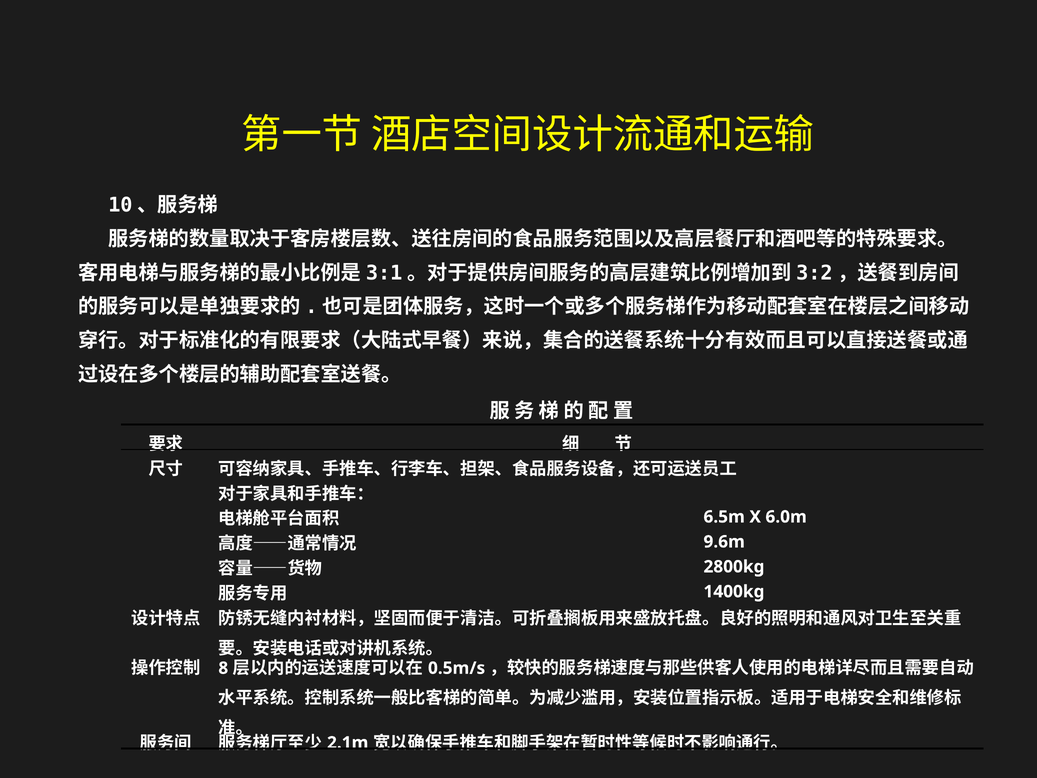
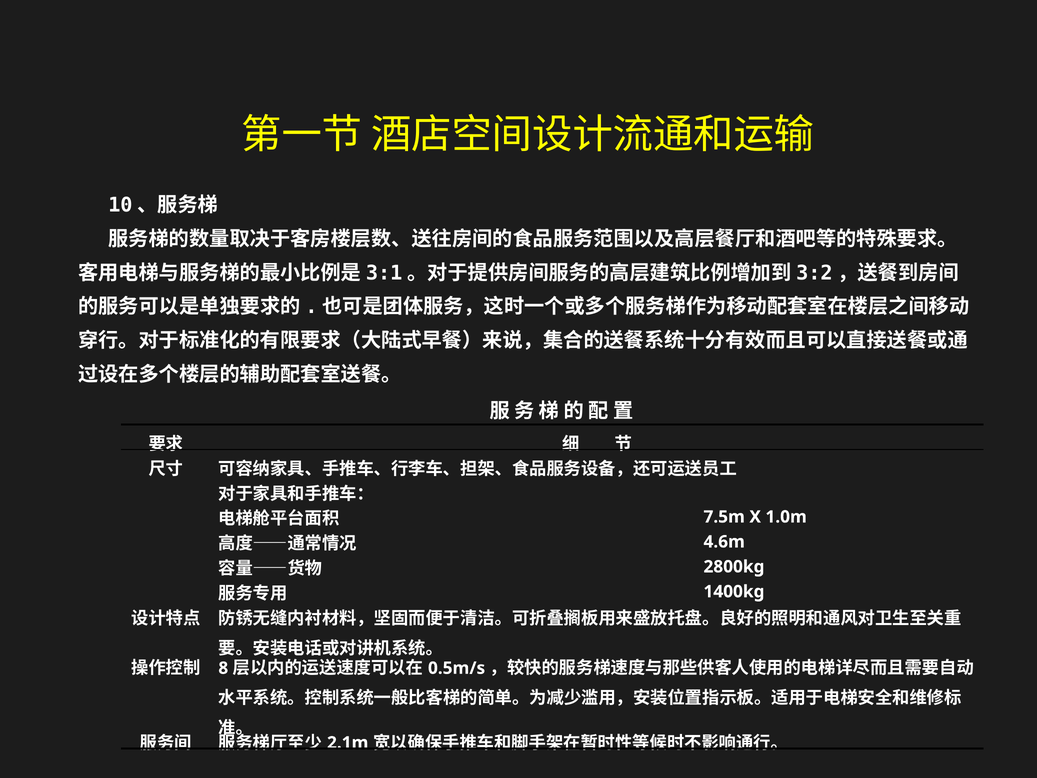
6.5m: 6.5m -> 7.5m (724, 517)
6.0m: 6.0m -> 1.0m (786, 517)
9.6m: 9.6m -> 4.6m (724, 542)
